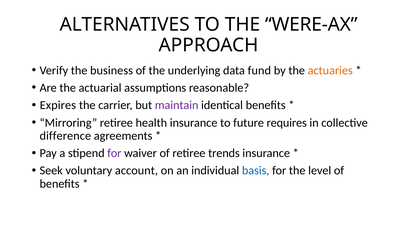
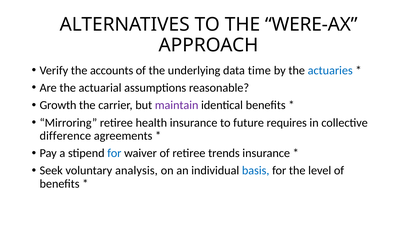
business: business -> accounts (112, 71)
fund: fund -> time (259, 71)
actuaries colour: orange -> blue (330, 71)
Expires: Expires -> Growth (58, 105)
for colour: purple -> blue (114, 154)
account: account -> analysis (136, 171)
